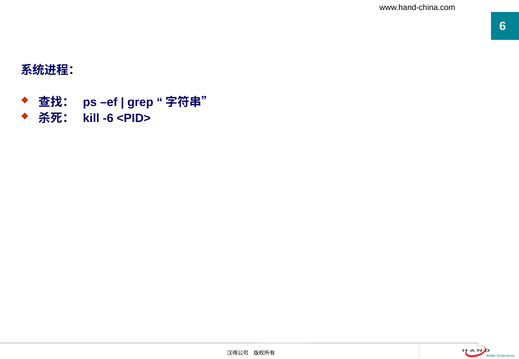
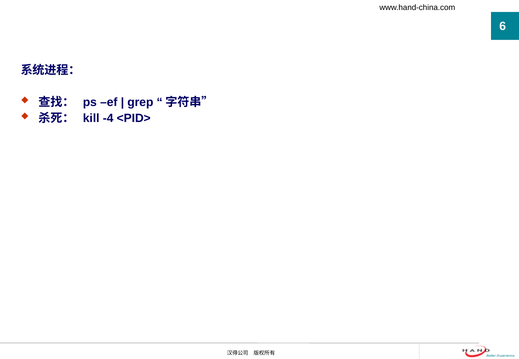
-6: -6 -> -4 (108, 118)
